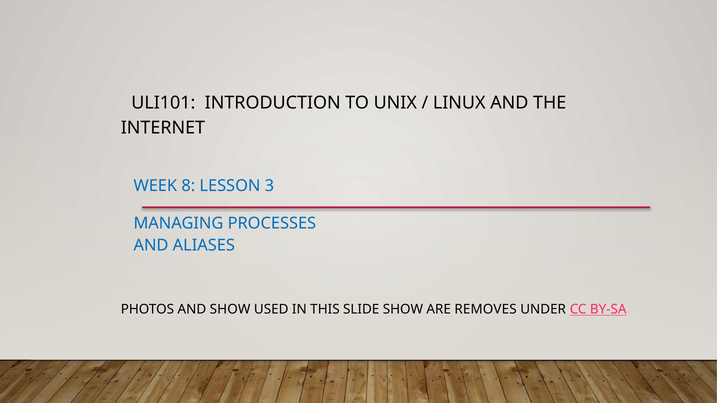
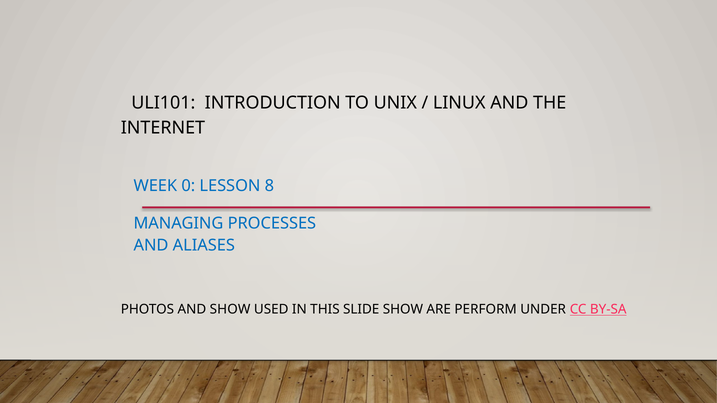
8: 8 -> 0 (188, 186)
3: 3 -> 8 (269, 186)
REMOVES: REMOVES -> PERFORM (486, 310)
